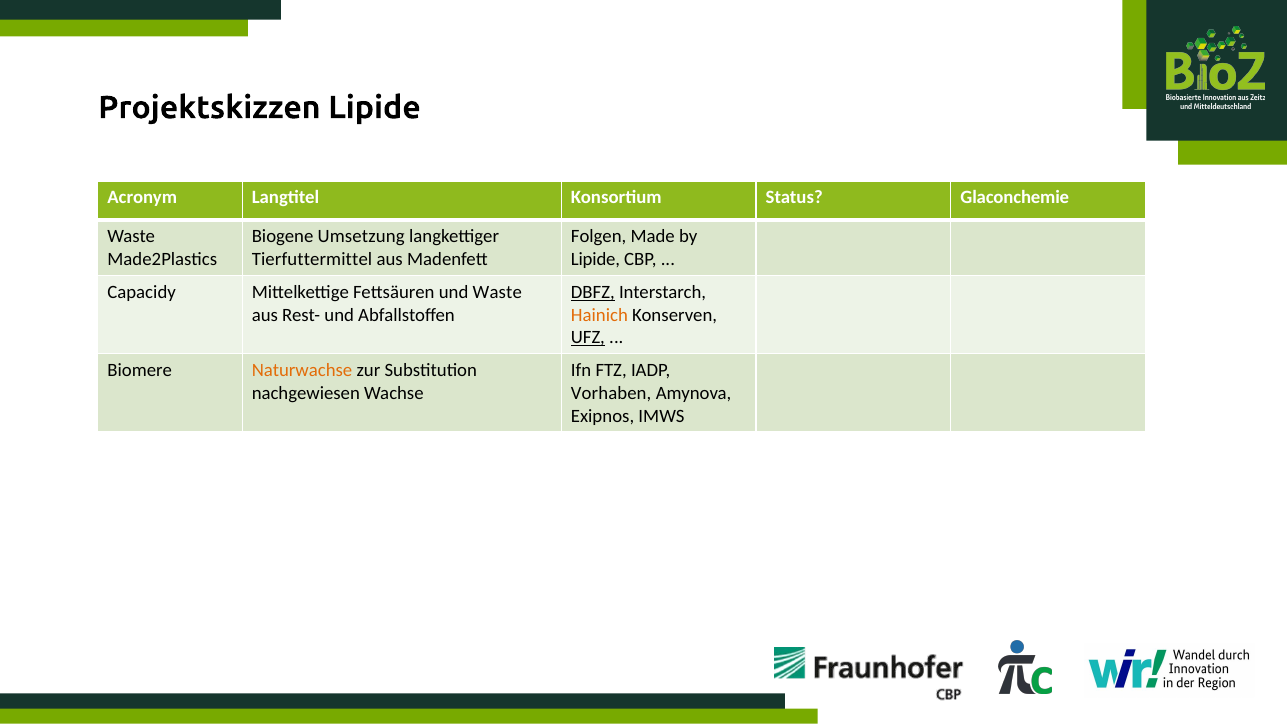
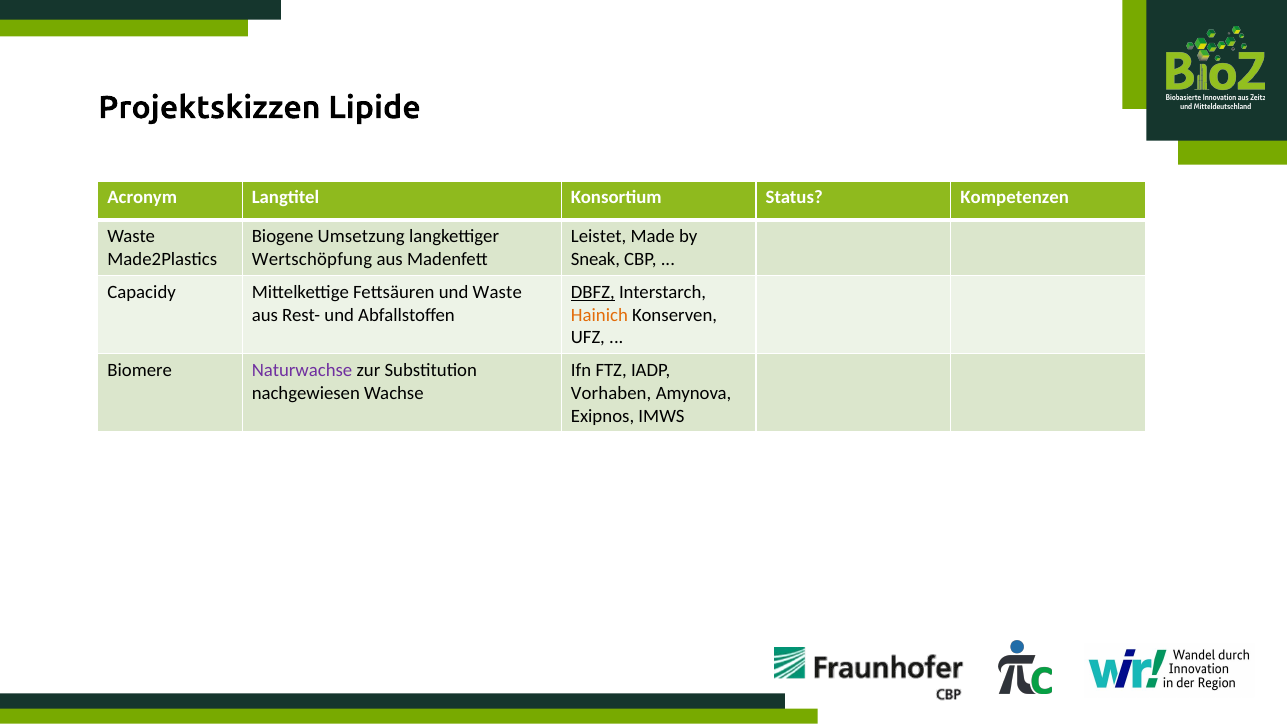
Glaconchemie: Glaconchemie -> Kompetenzen (1015, 197)
Folgen: Folgen -> Leistet (599, 237)
Tierfuttermittel: Tierfuttermittel -> Wertschöpfung (312, 259)
Lipide: Lipide -> Sneak (595, 259)
UFZ underline: present -> none (588, 338)
Naturwachse colour: orange -> purple (302, 370)
